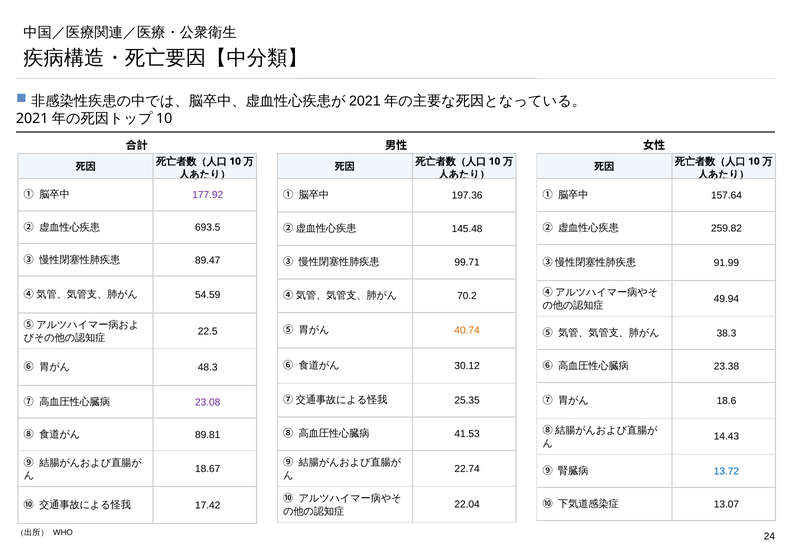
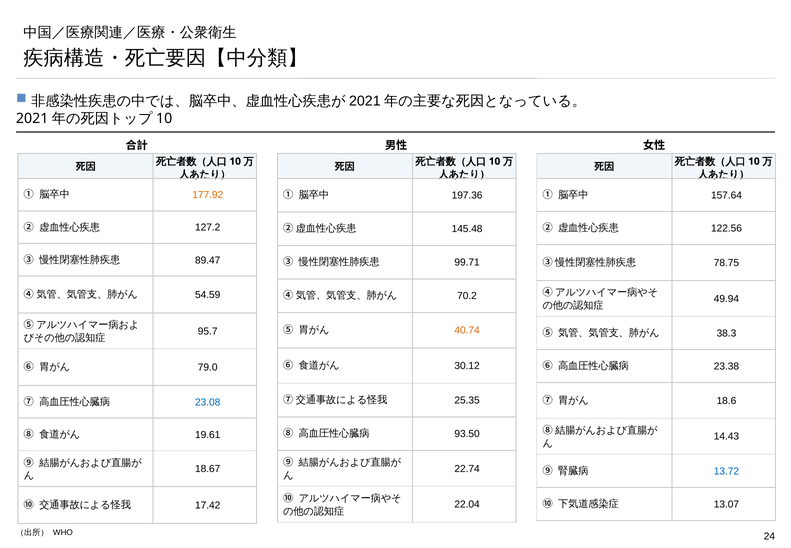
177.92 colour: purple -> orange (208, 195)
693.5: 693.5 -> 127.2 (208, 227)
259.82: 259.82 -> 122.56 (726, 228)
91.99: 91.99 -> 78.75 (726, 263)
22.5: 22.5 -> 95.7 (208, 331)
48.3: 48.3 -> 79.0 (208, 367)
23.08 colour: purple -> blue (208, 402)
41.53: 41.53 -> 93.50 (467, 434)
89.81: 89.81 -> 19.61 (208, 434)
